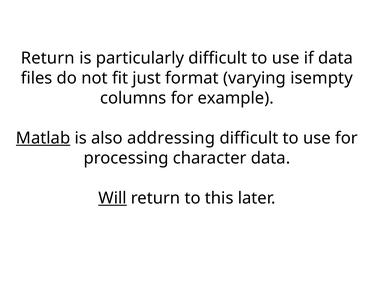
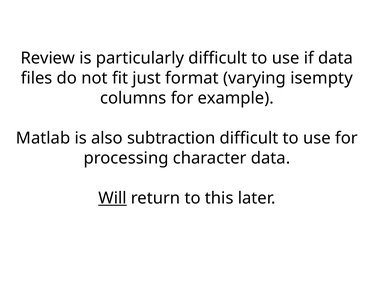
Return: Return -> Review (48, 58)
Matlab underline: present -> none (43, 138)
addressing: addressing -> subtraction (171, 138)
